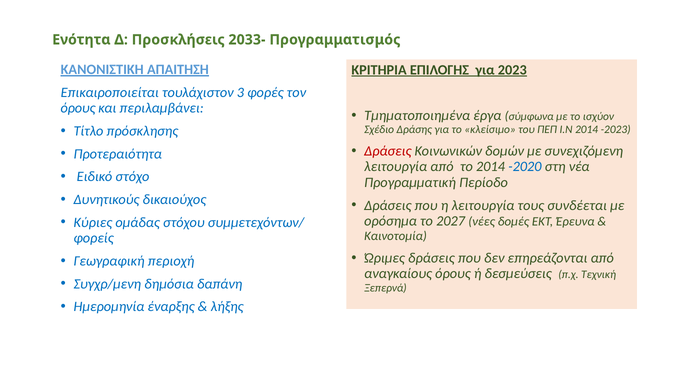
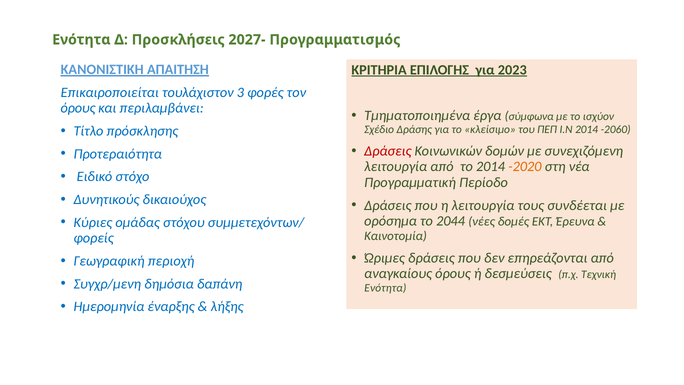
2033-: 2033- -> 2027- (247, 40)
-2023: -2023 -> -2060 (616, 130)
-2020 colour: blue -> orange (525, 167)
2027: 2027 -> 2044 (451, 221)
Ξεπερνά: Ξεπερνά -> Ενότητα (385, 288)
